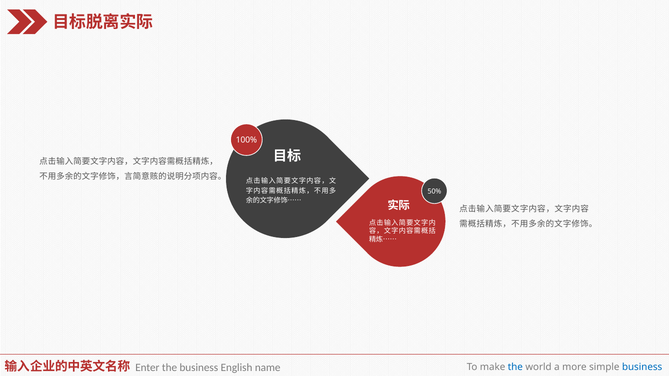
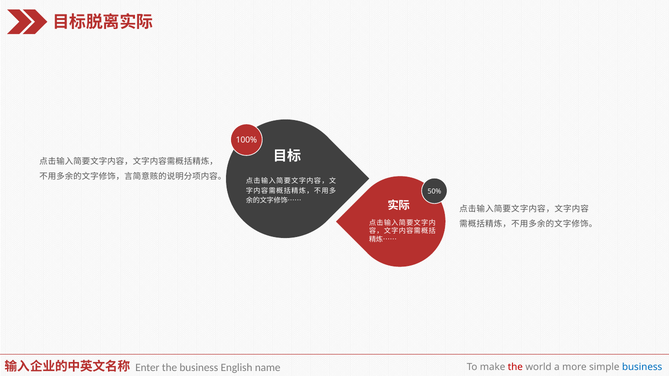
the colour: blue -> red (515, 368)
